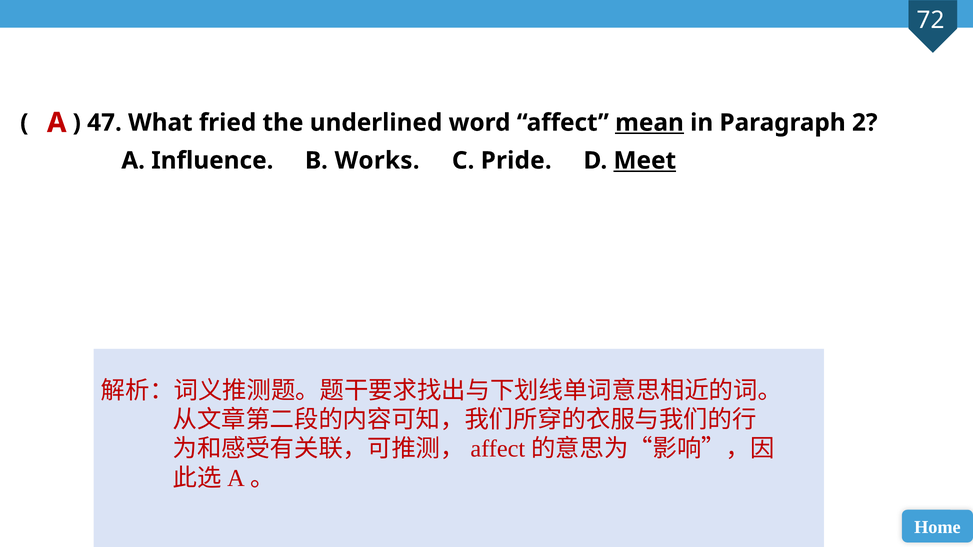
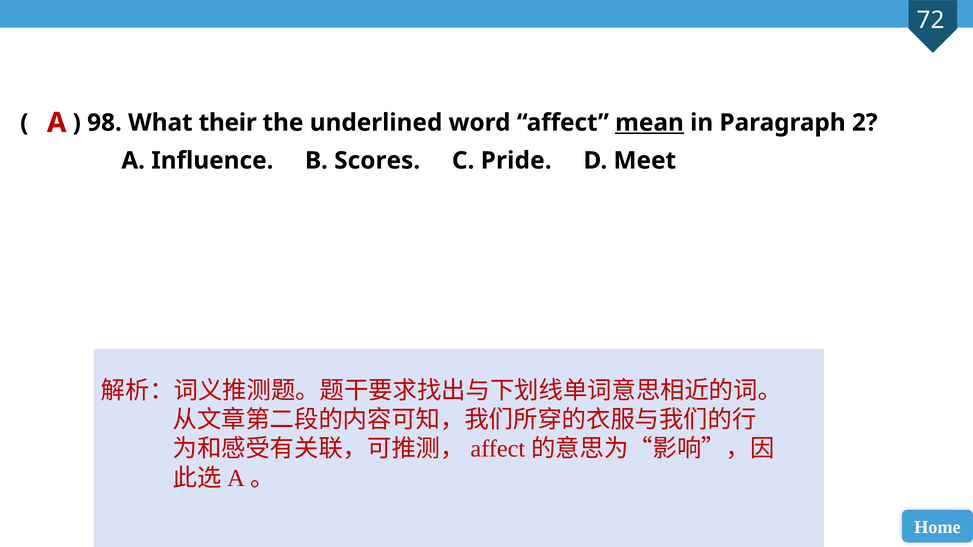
47: 47 -> 98 (105, 123)
fried: fried -> their (228, 123)
Works: Works -> Scores (377, 161)
Meet underline: present -> none (645, 161)
